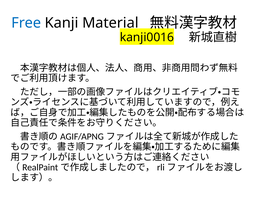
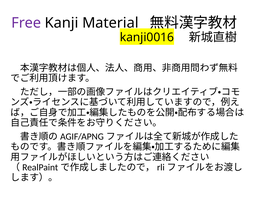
Free colour: blue -> purple (26, 23)
